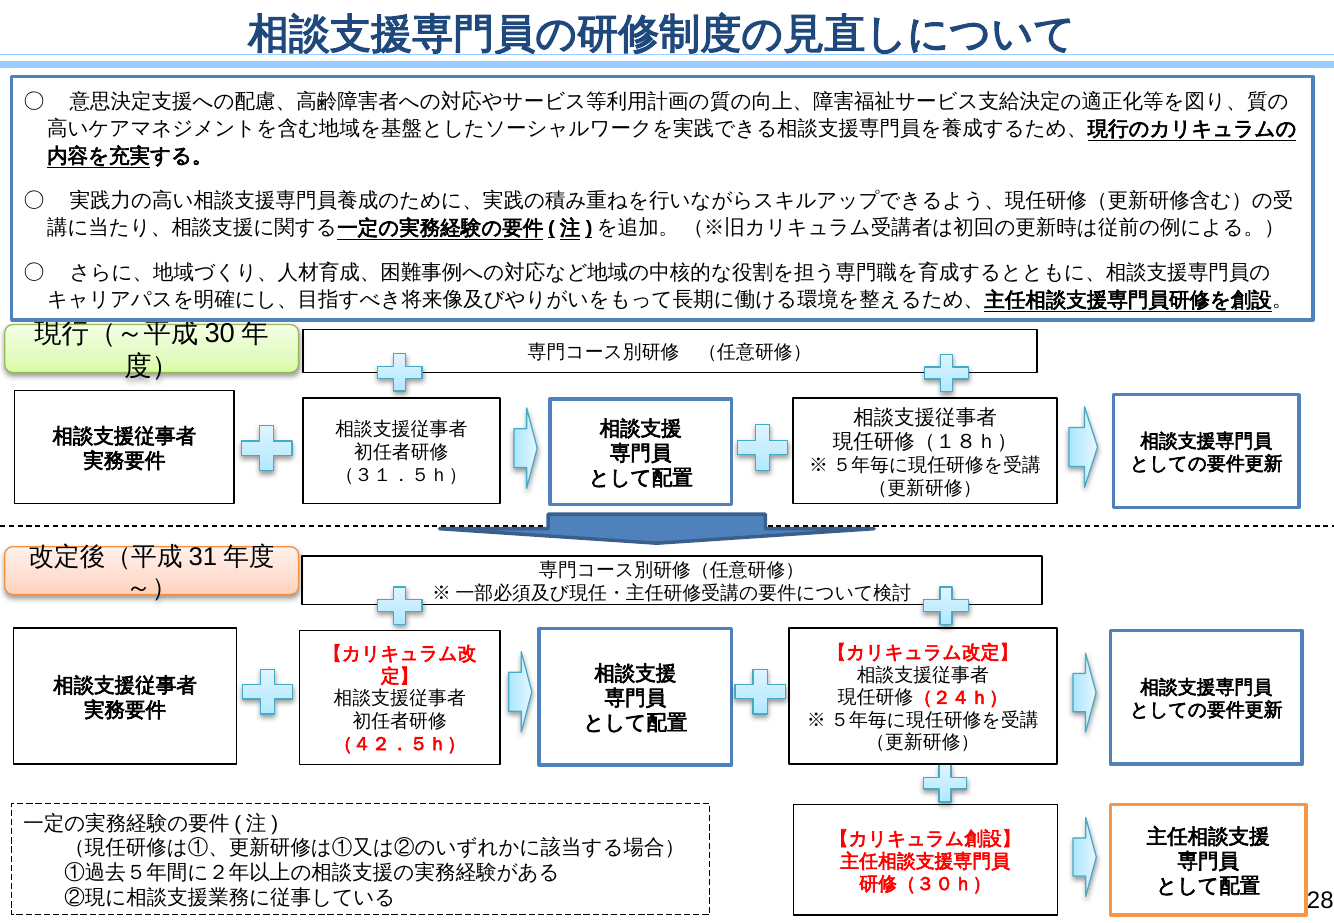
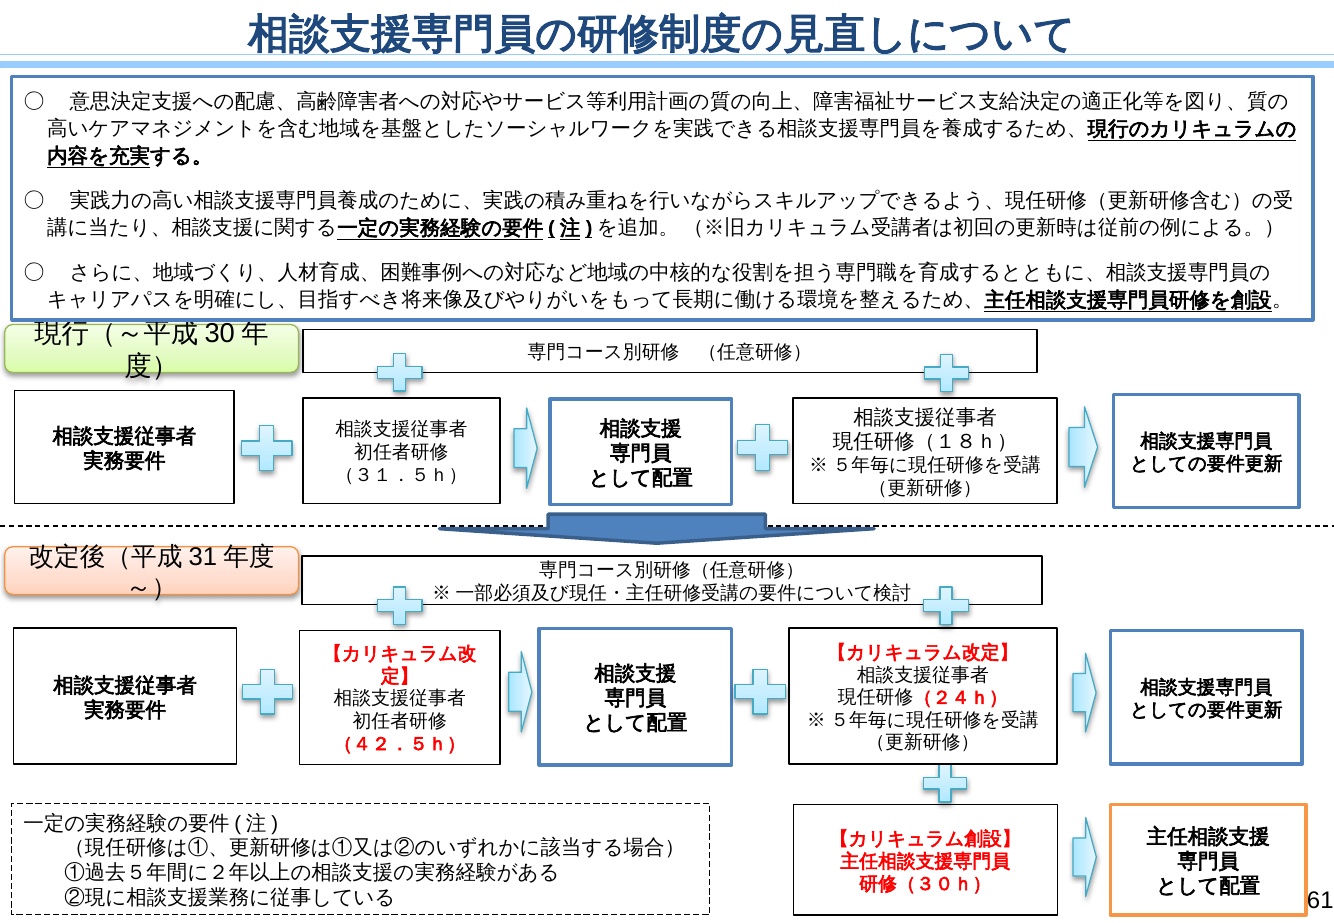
28: 28 -> 61 (1320, 901)
